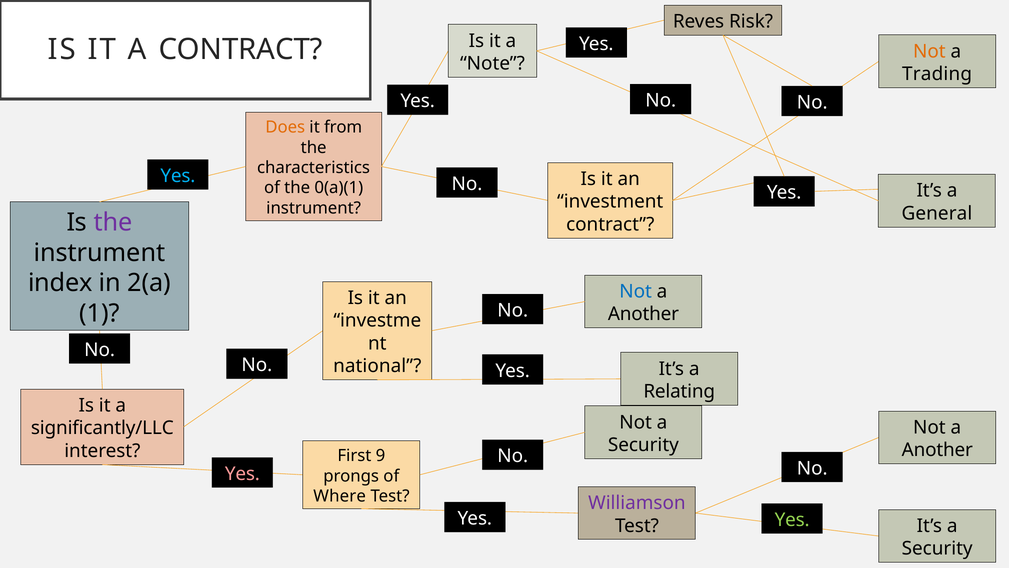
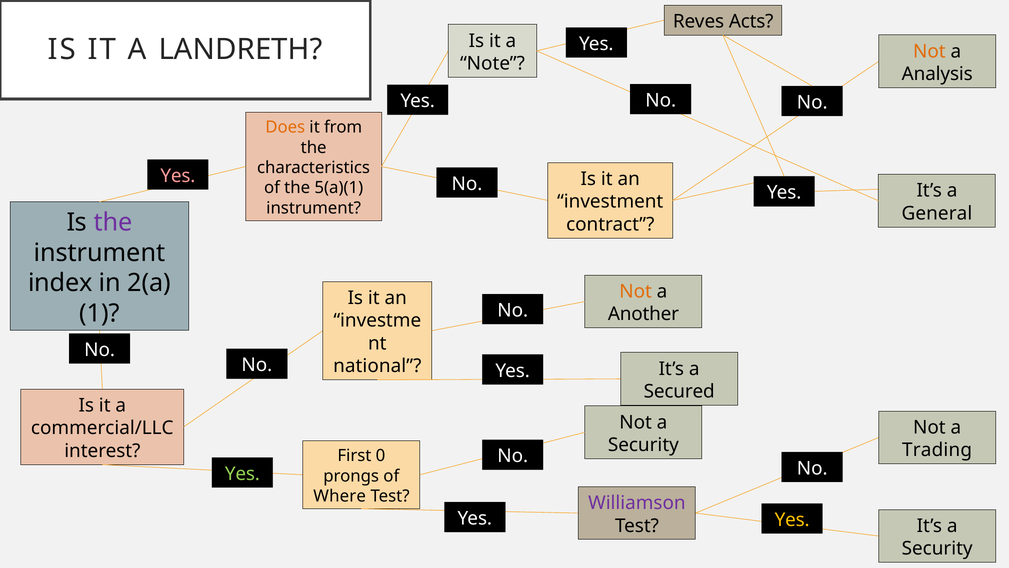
Risk: Risk -> Acts (751, 21)
A CONTRACT: CONTRACT -> LANDRETH (240, 50)
Trading: Trading -> Analysis (937, 74)
Yes colour: light blue -> pink (178, 176)
0(a)(1: 0(a)(1 -> 5(a)(1 (339, 188)
Not colour: blue -> orange (636, 291)
Relating: Relating -> Secured (679, 391)
significantly/LLC: significantly/LLC -> commercial/LLC (102, 428)
Another: Another -> Trading (937, 450)
9: 9 -> 0 (381, 455)
Yes colour: pink -> light green (242, 473)
Yes colour: light green -> yellow (792, 519)
